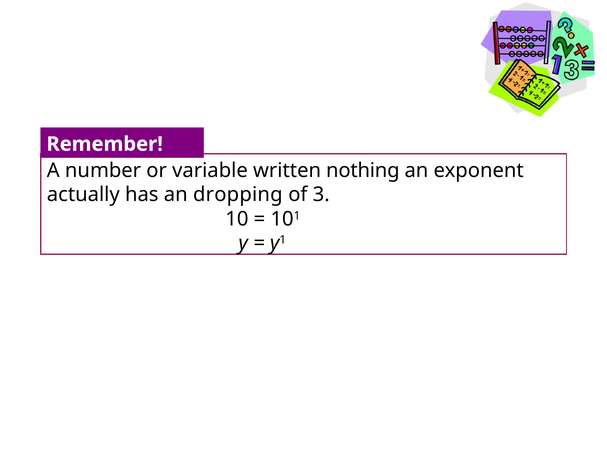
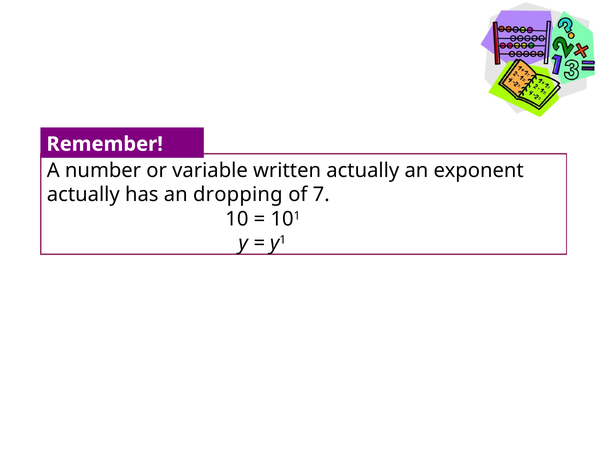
written nothing: nothing -> actually (363, 170)
3: 3 -> 7 (321, 194)
